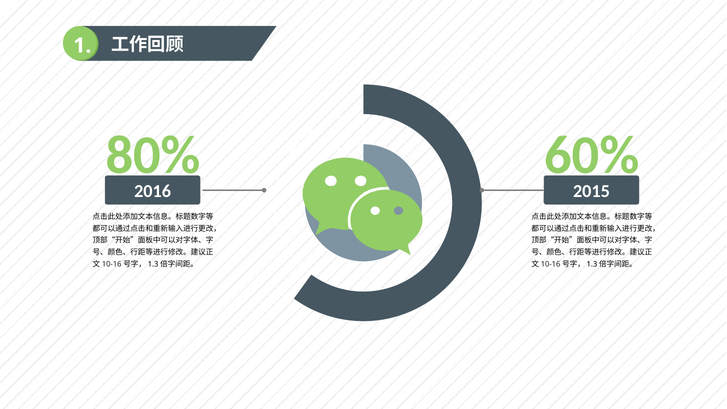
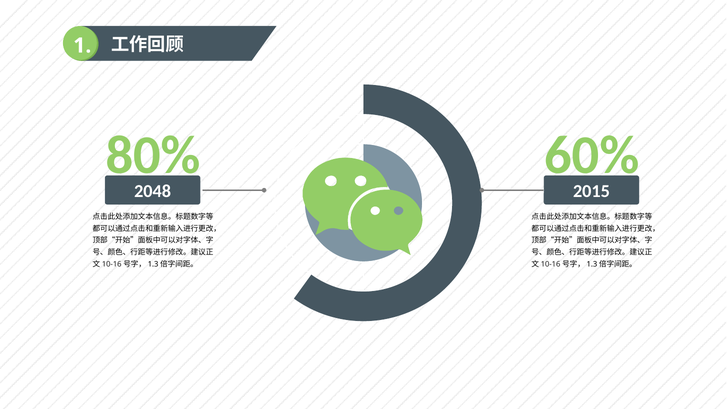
2016: 2016 -> 2048 (153, 191)
